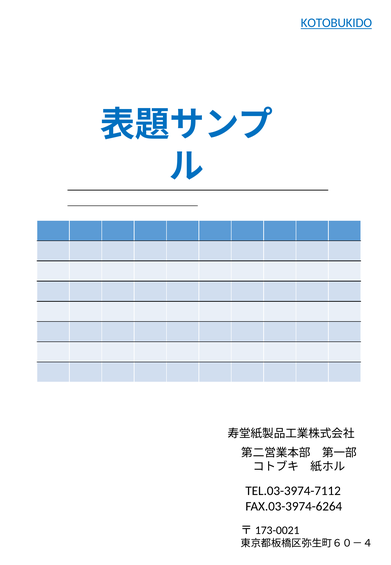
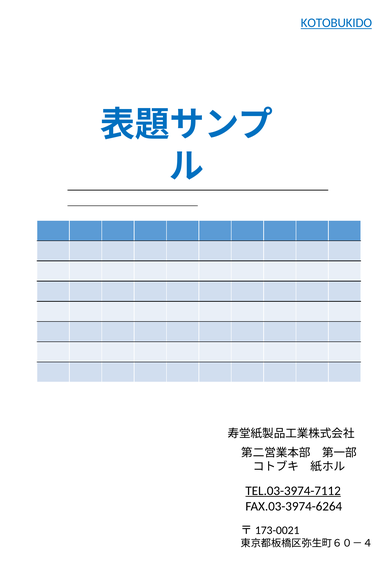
TEL.03-3974-7112 underline: none -> present (293, 491)
